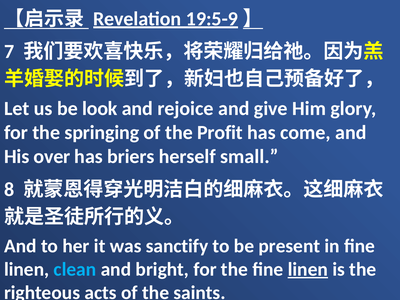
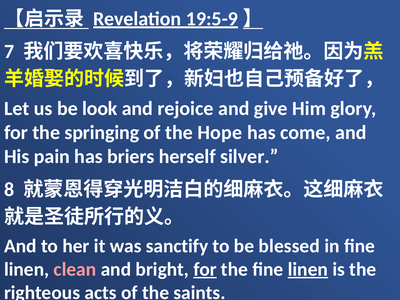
Profit: Profit -> Hope (220, 133)
over: over -> pain (52, 157)
small: small -> silver (249, 157)
present: present -> blessed (289, 246)
clean colour: light blue -> pink (75, 269)
for underline: none -> present (205, 269)
